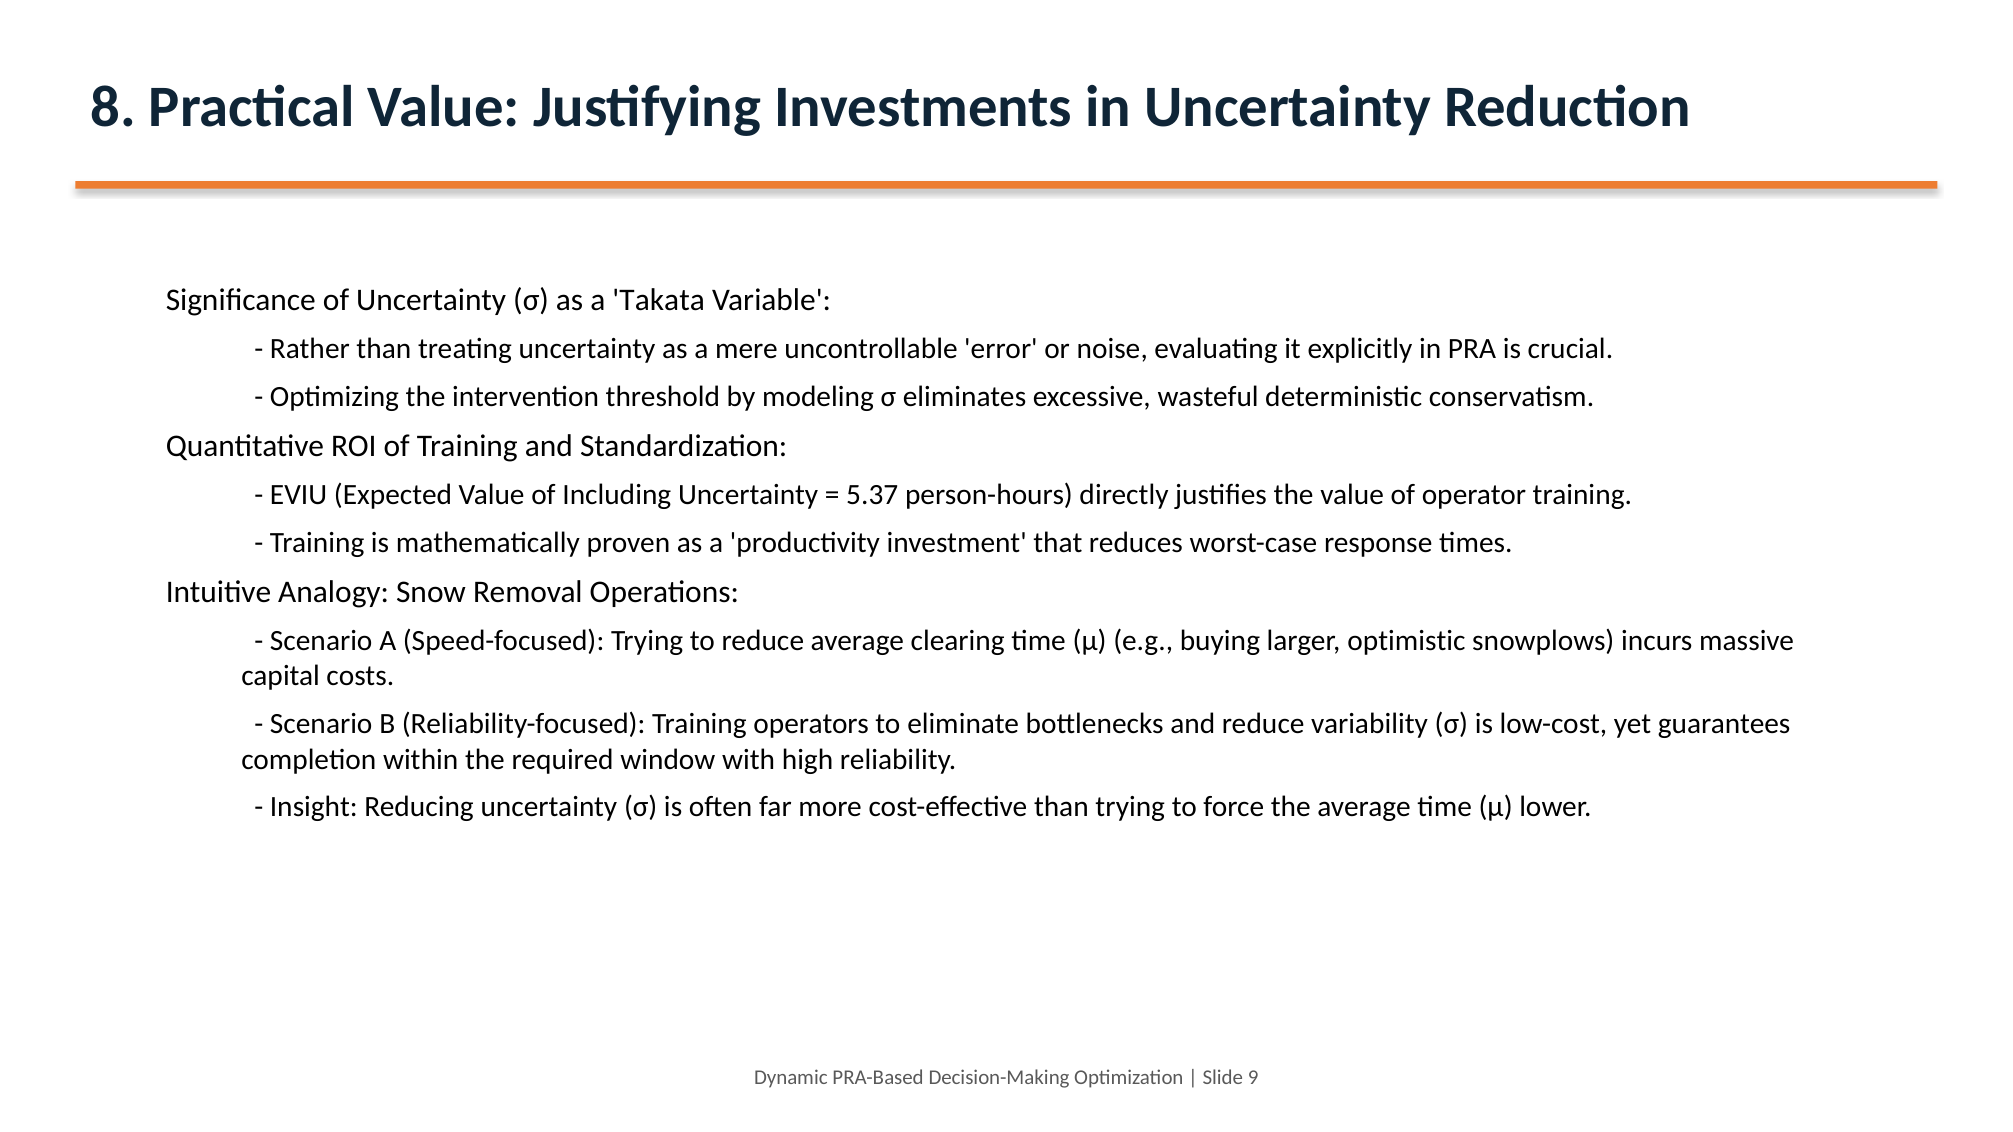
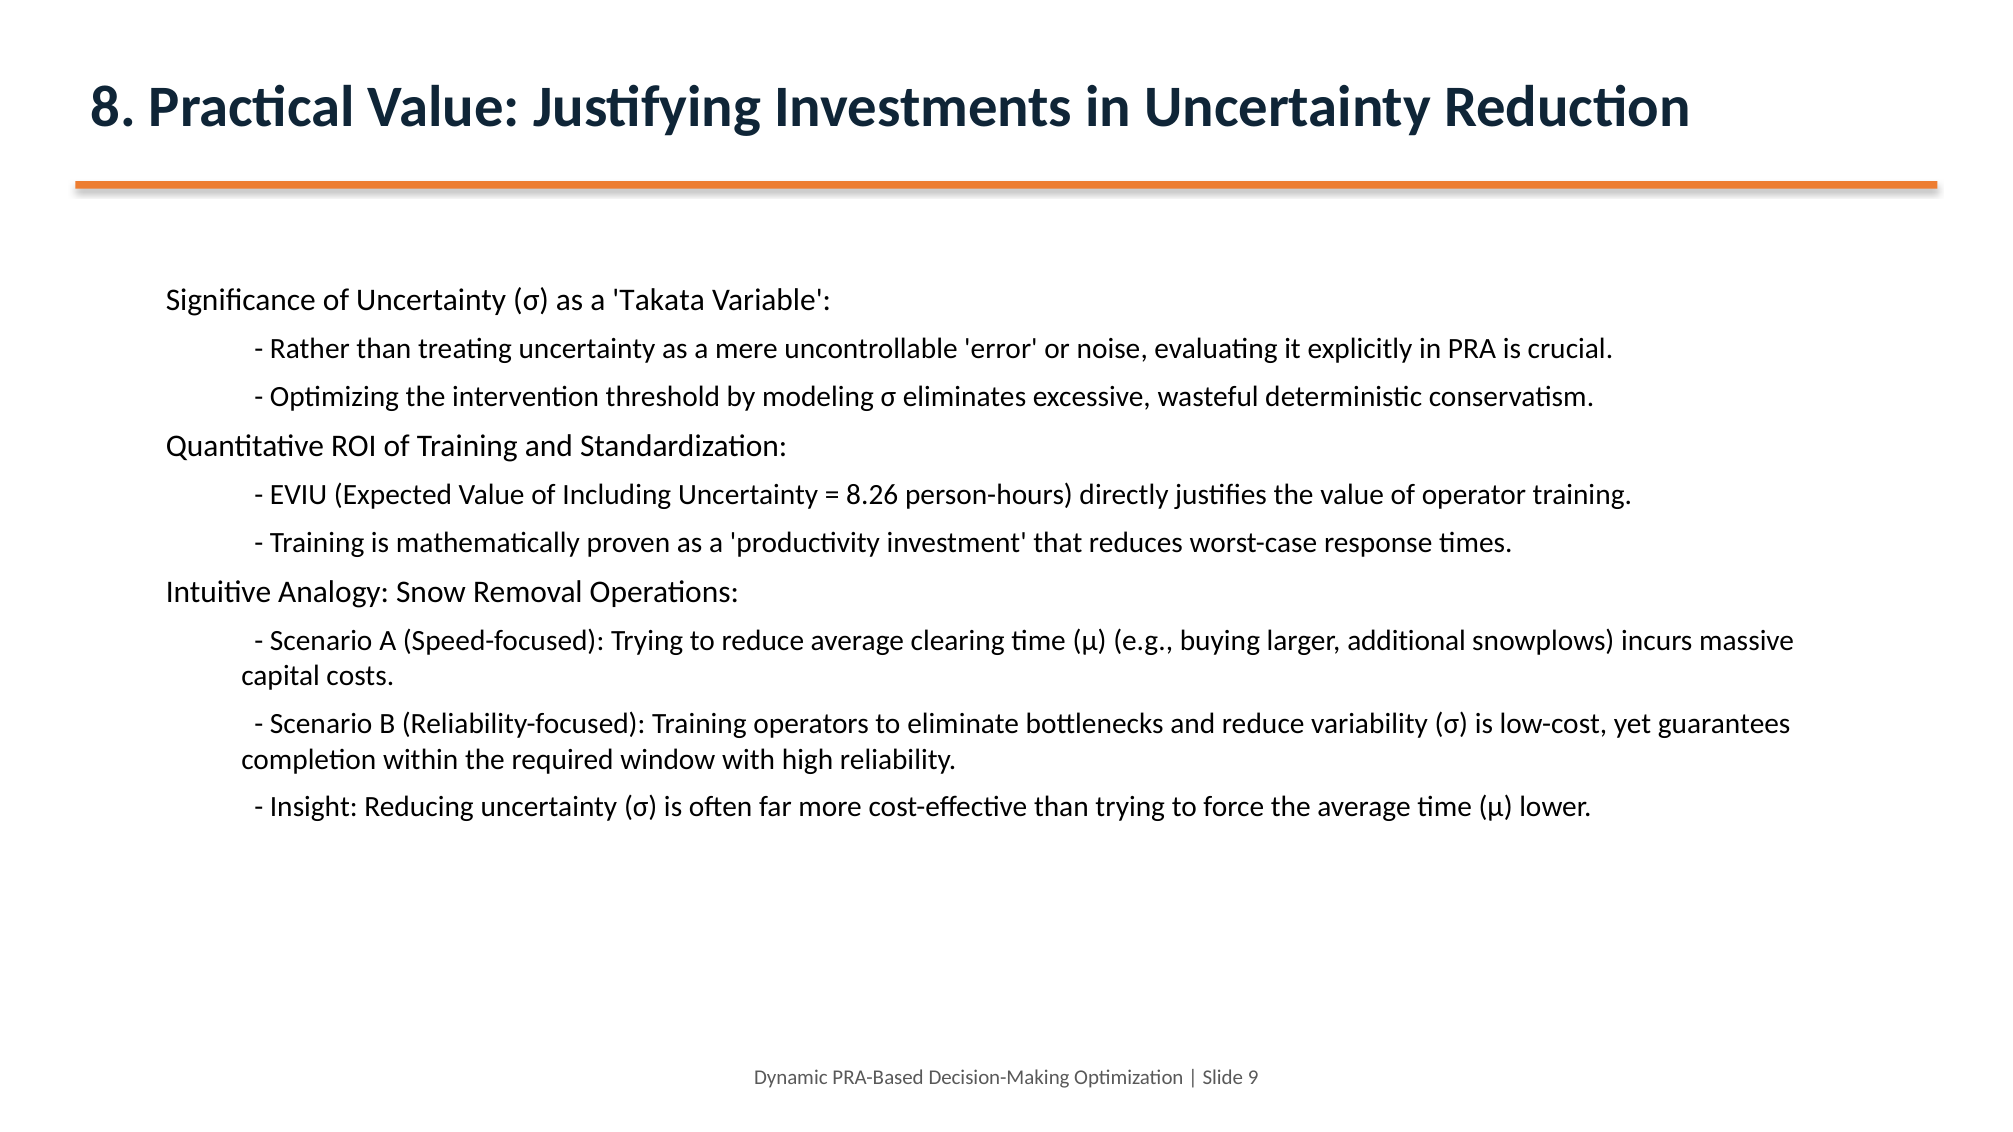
5.37: 5.37 -> 8.26 (872, 495)
optimistic: optimistic -> additional (1407, 641)
